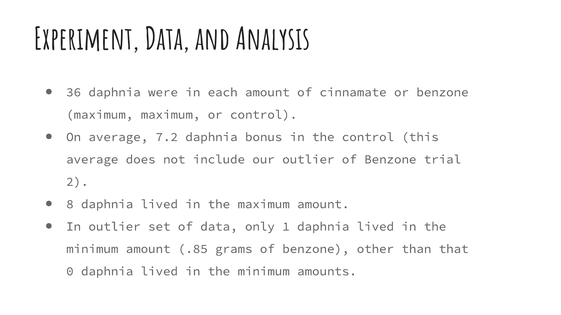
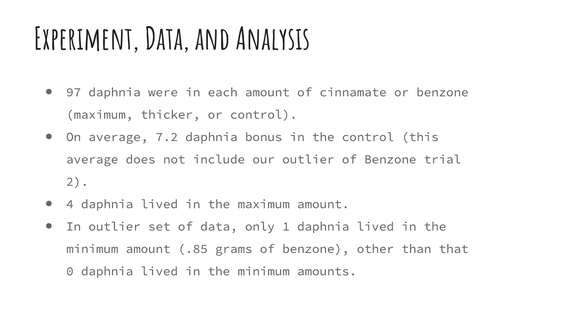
36: 36 -> 97 (74, 92)
maximum maximum: maximum -> thicker (171, 115)
8: 8 -> 4 (70, 204)
